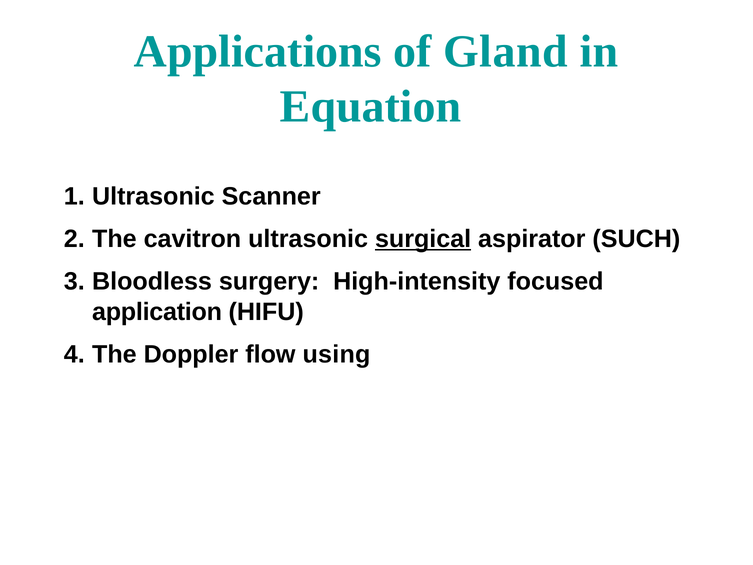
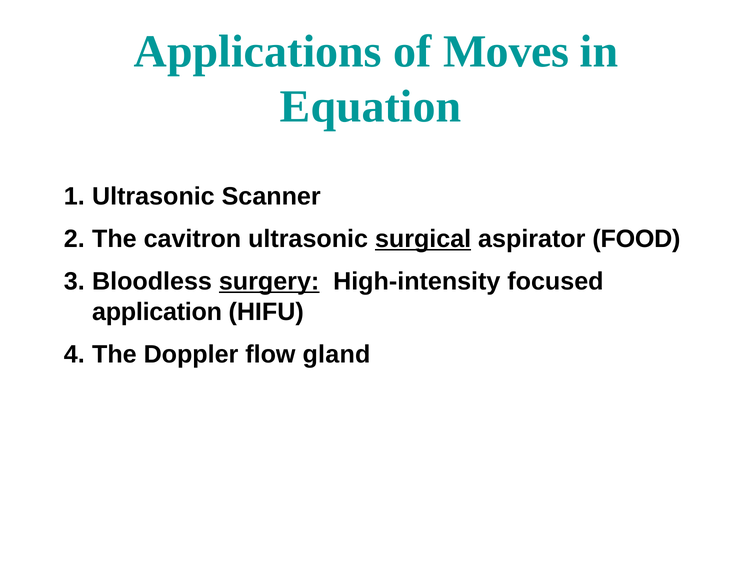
Gland: Gland -> Moves (506, 52)
SUCH: SUCH -> FOOD (636, 239)
surgery underline: none -> present (269, 282)
using: using -> gland (336, 354)
